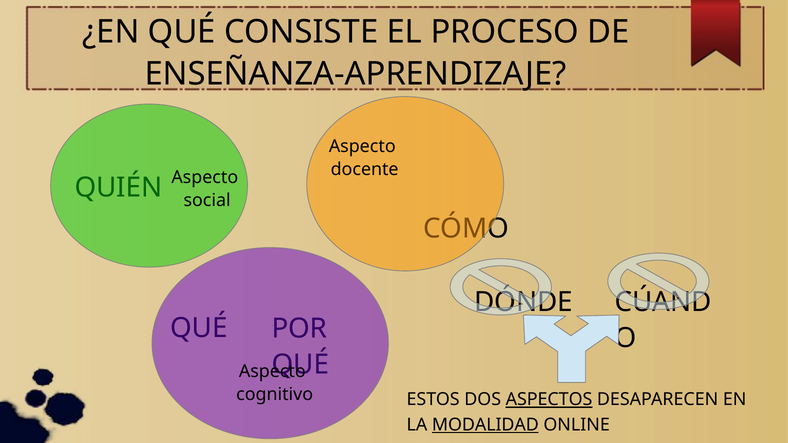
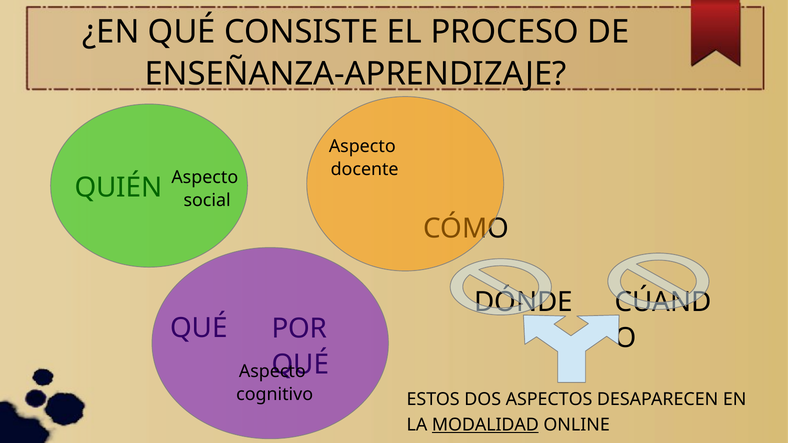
ASPECTOS underline: present -> none (549, 400)
